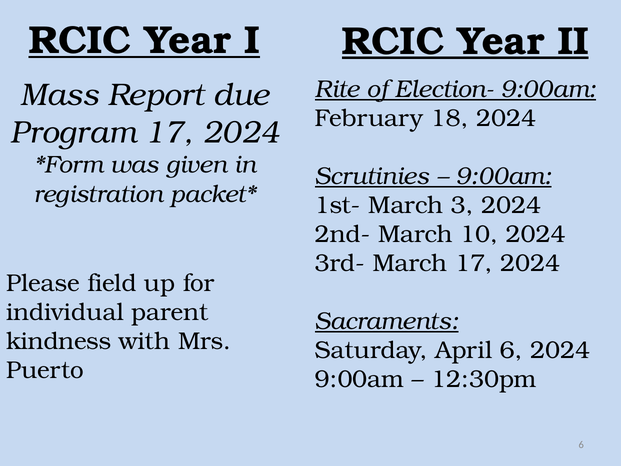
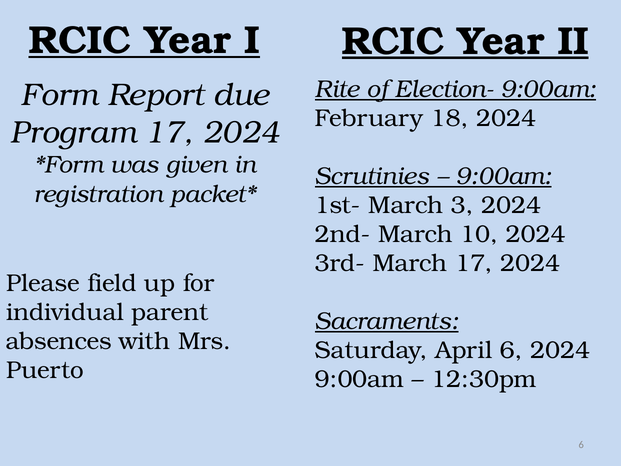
Mass: Mass -> Form (59, 95)
kindness: kindness -> absences (59, 341)
